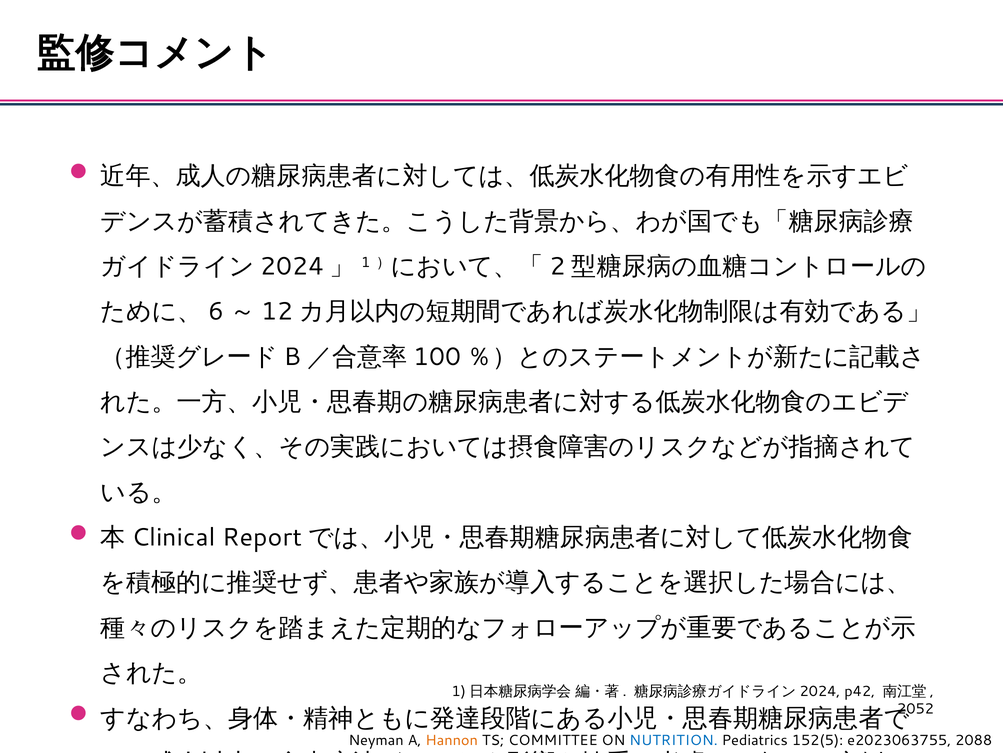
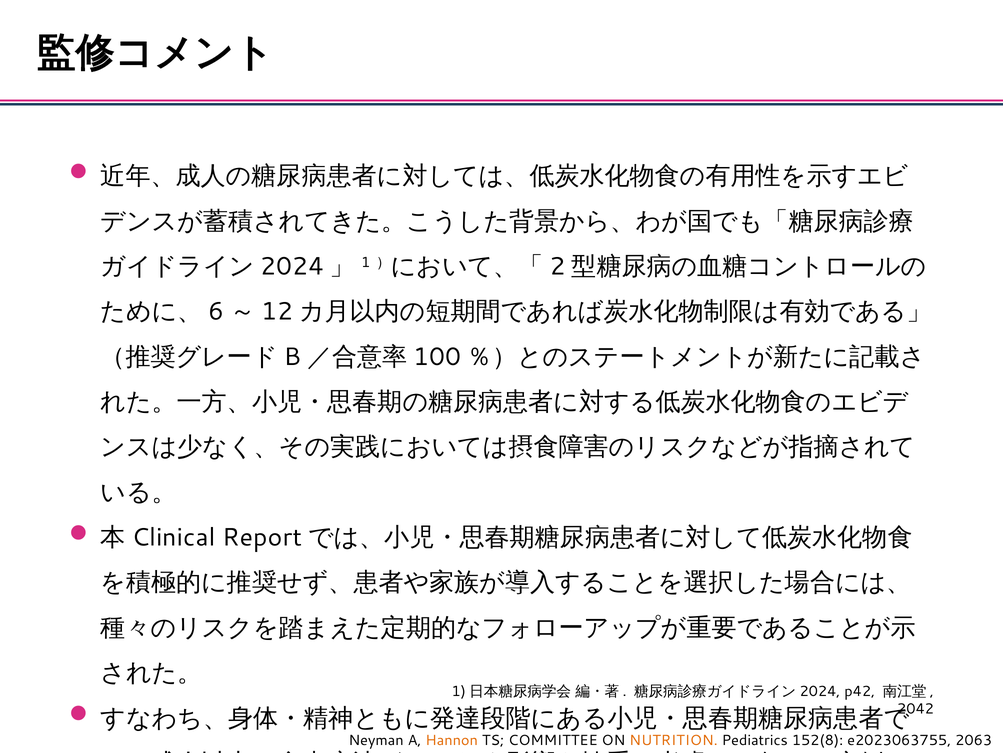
2052: 2052 -> 2042 (916, 708)
NUTRITION colour: blue -> orange (674, 740)
152(5: 152(5 -> 152(8 (818, 740)
2088: 2088 -> 2063 (974, 740)
